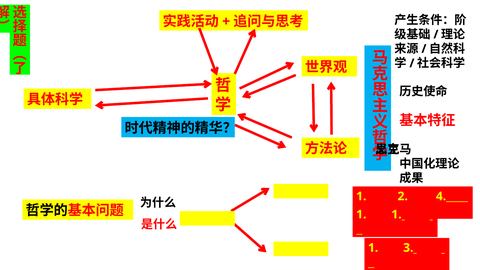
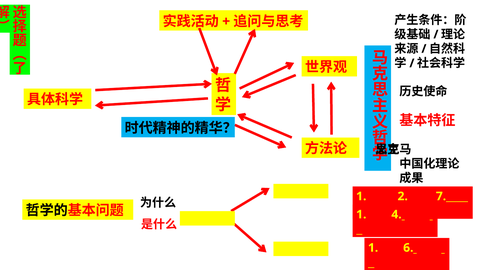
4: 4 -> 7 (441, 196)
1 1: 1 -> 4 (396, 214)
3: 3 -> 6 (408, 248)
